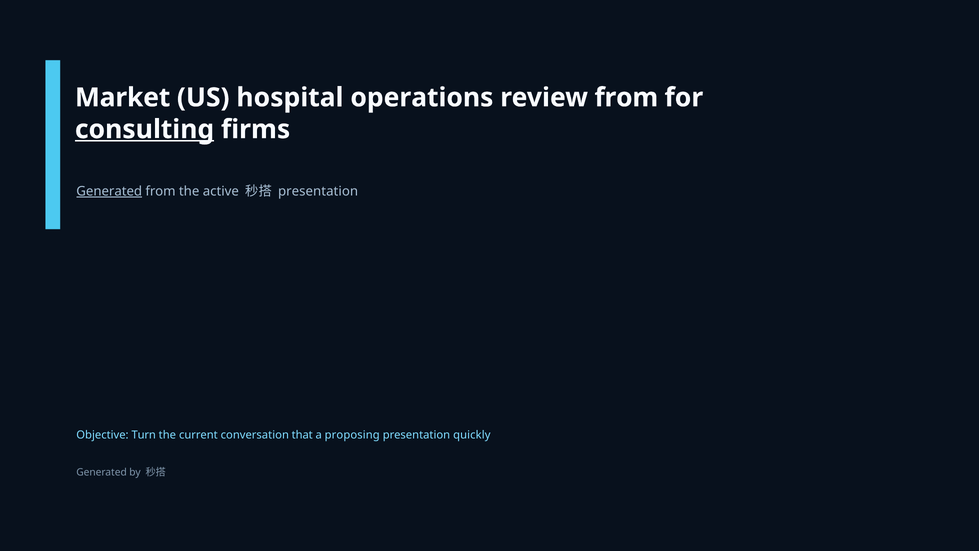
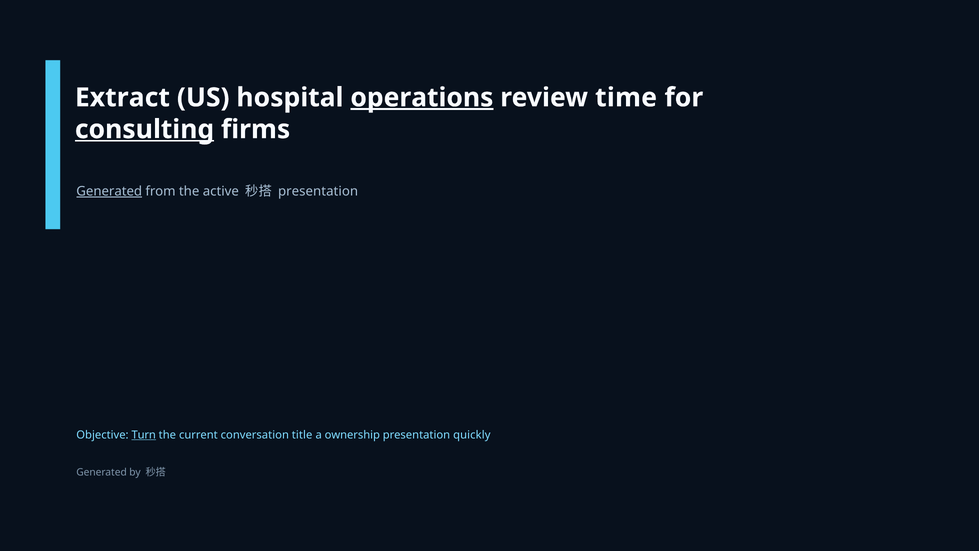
Market: Market -> Extract (122, 98)
operations underline: none -> present (422, 98)
review from: from -> time (626, 98)
Turn underline: none -> present (144, 435)
that: that -> title (302, 435)
proposing: proposing -> ownership (352, 435)
